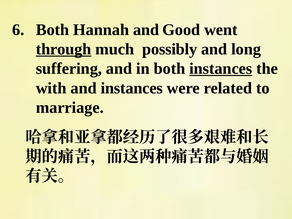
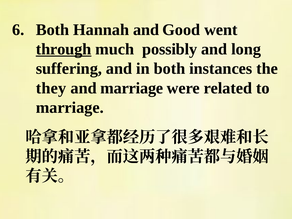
instances underline: present -> none (221, 69)
with: with -> they (51, 88)
and instances: instances -> marriage (132, 88)
